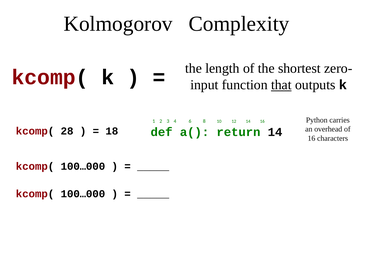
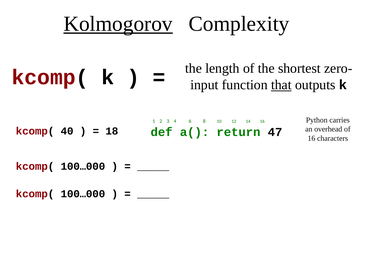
Kolmogorov underline: none -> present (118, 24)
28: 28 -> 40 (67, 131)
return 14: 14 -> 47 (275, 132)
